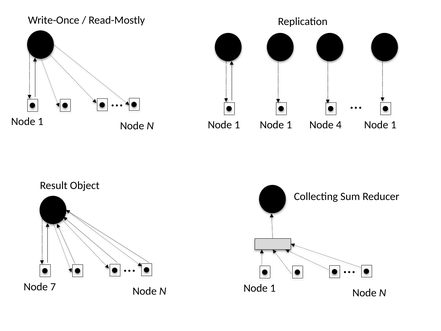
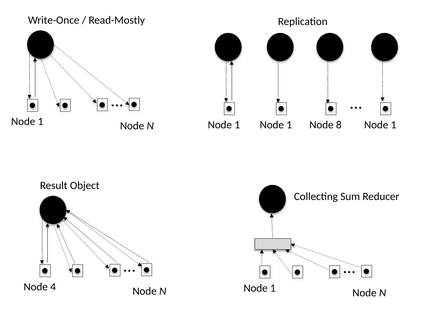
4: 4 -> 8 (339, 125)
7: 7 -> 4 (53, 287)
